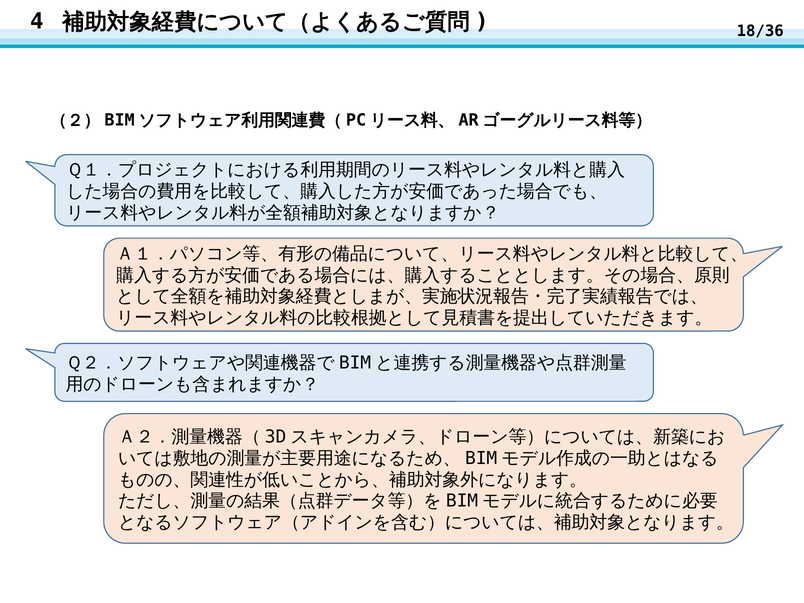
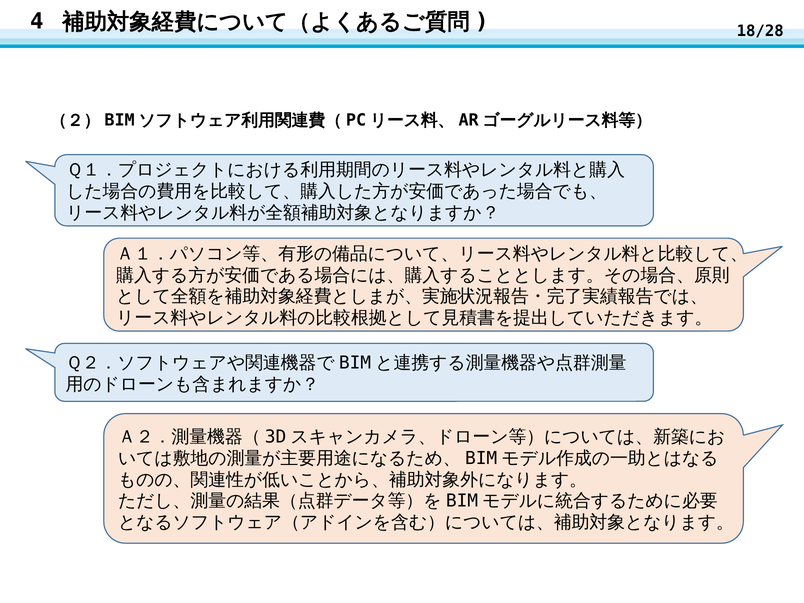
18/36: 18/36 -> 18/28 (760, 31)
